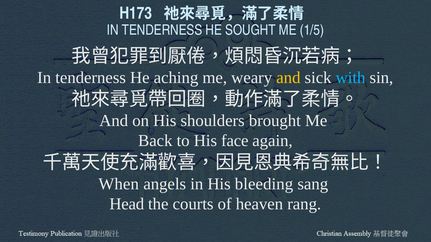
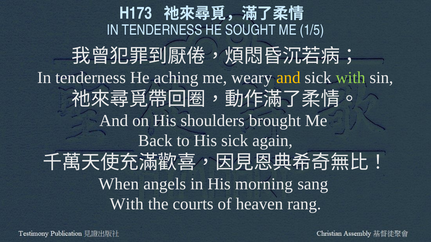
with colour: light blue -> light green (351, 78)
His face: face -> sick (235, 141)
bleeding: bleeding -> morning (264, 184)
Head: Head -> With (127, 204)
